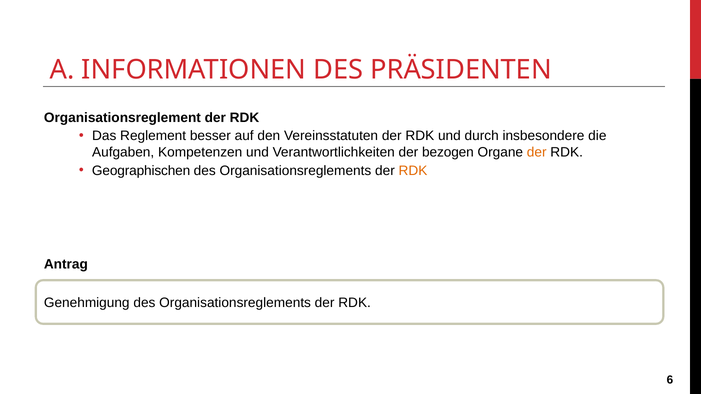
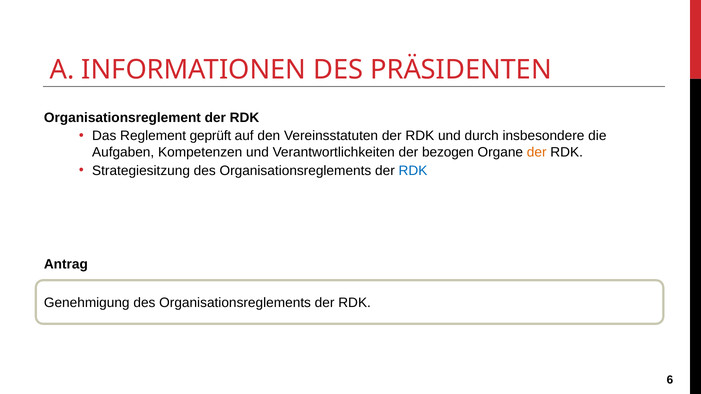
besser: besser -> geprüft (210, 136)
Geographischen: Geographischen -> Strategiesitzung (141, 171)
RDK colour: orange -> blue (413, 171)
